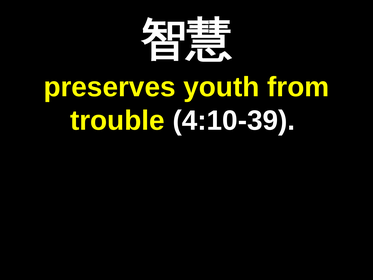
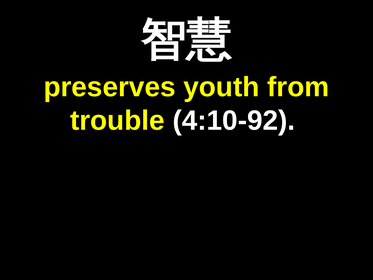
4:10-39: 4:10-39 -> 4:10-92 (234, 121)
